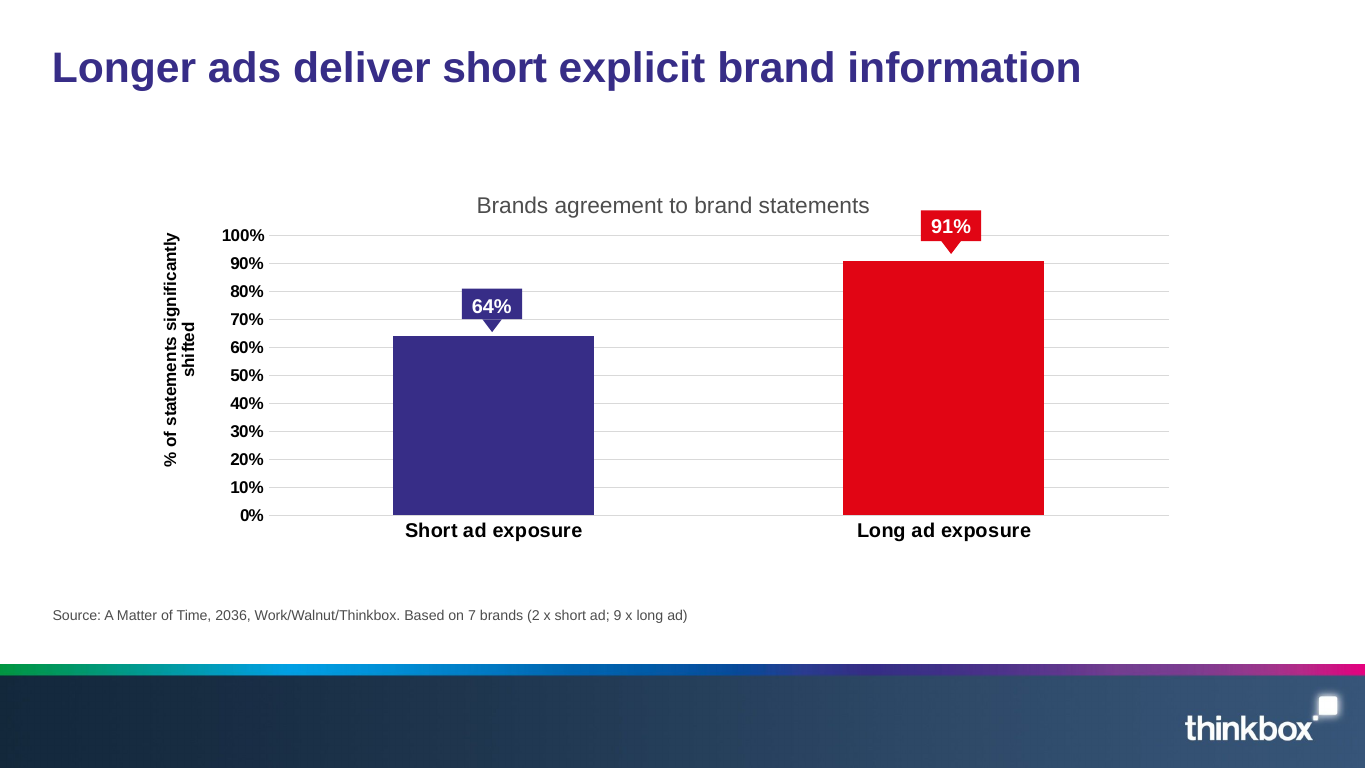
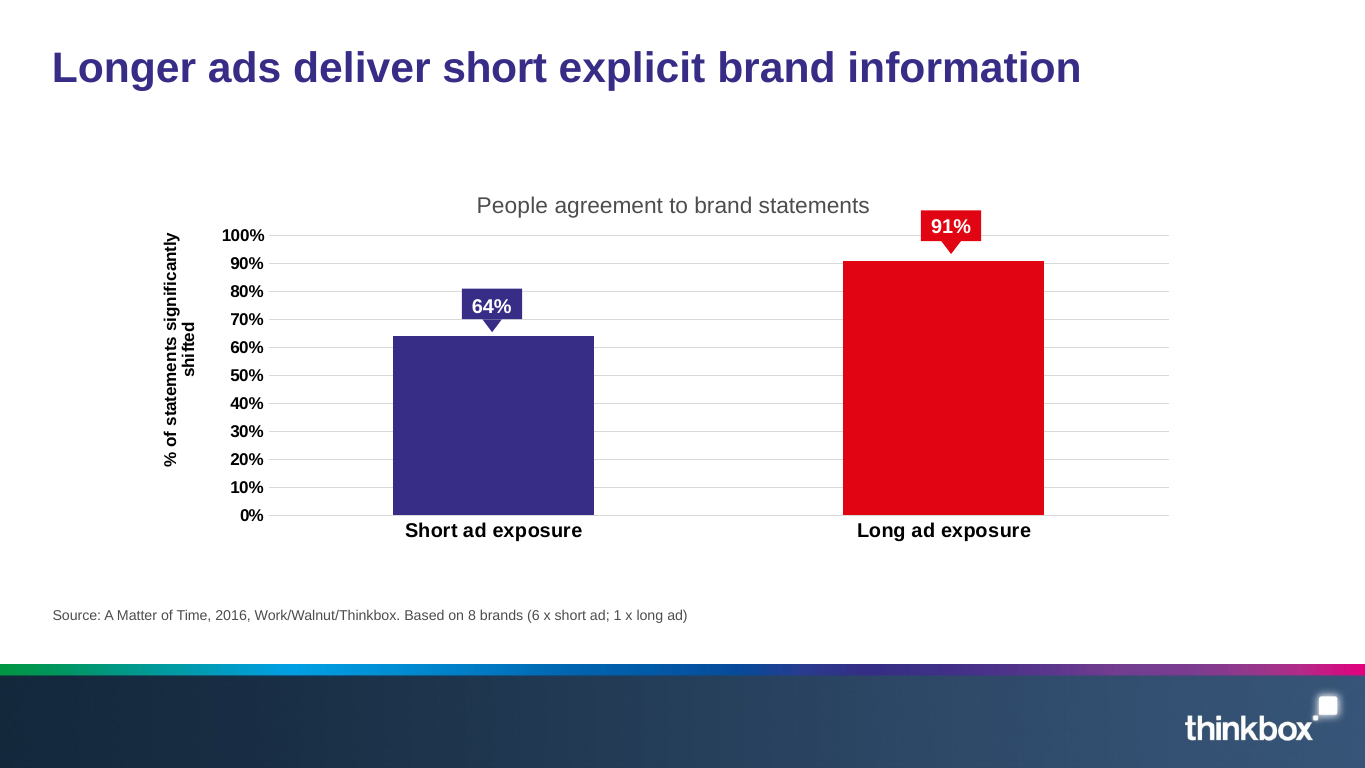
Brands: Brands -> People (512, 205)
2036: 2036 -> 2016 (233, 615)
7: 7 -> 8 (472, 615)
2: 2 -> 6 (533, 615)
9: 9 -> 1 (618, 615)
